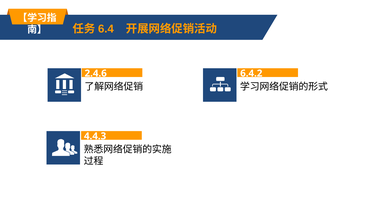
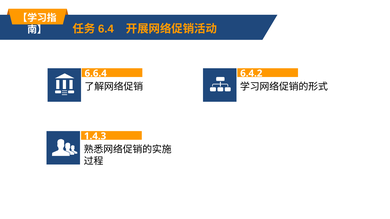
2.4.6: 2.4.6 -> 6.6.4 (96, 73)
4.4.3: 4.4.3 -> 1.4.3 (95, 136)
